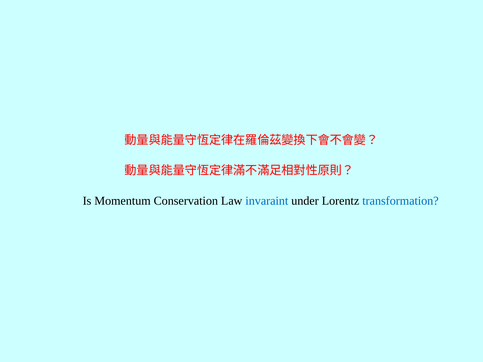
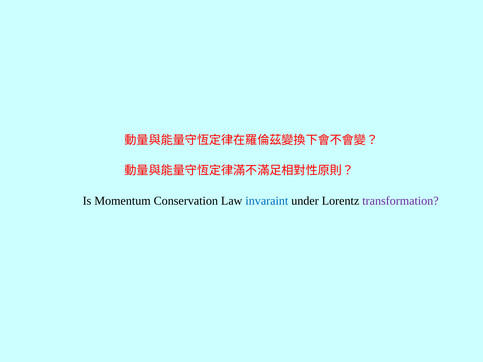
transformation colour: blue -> purple (400, 201)
